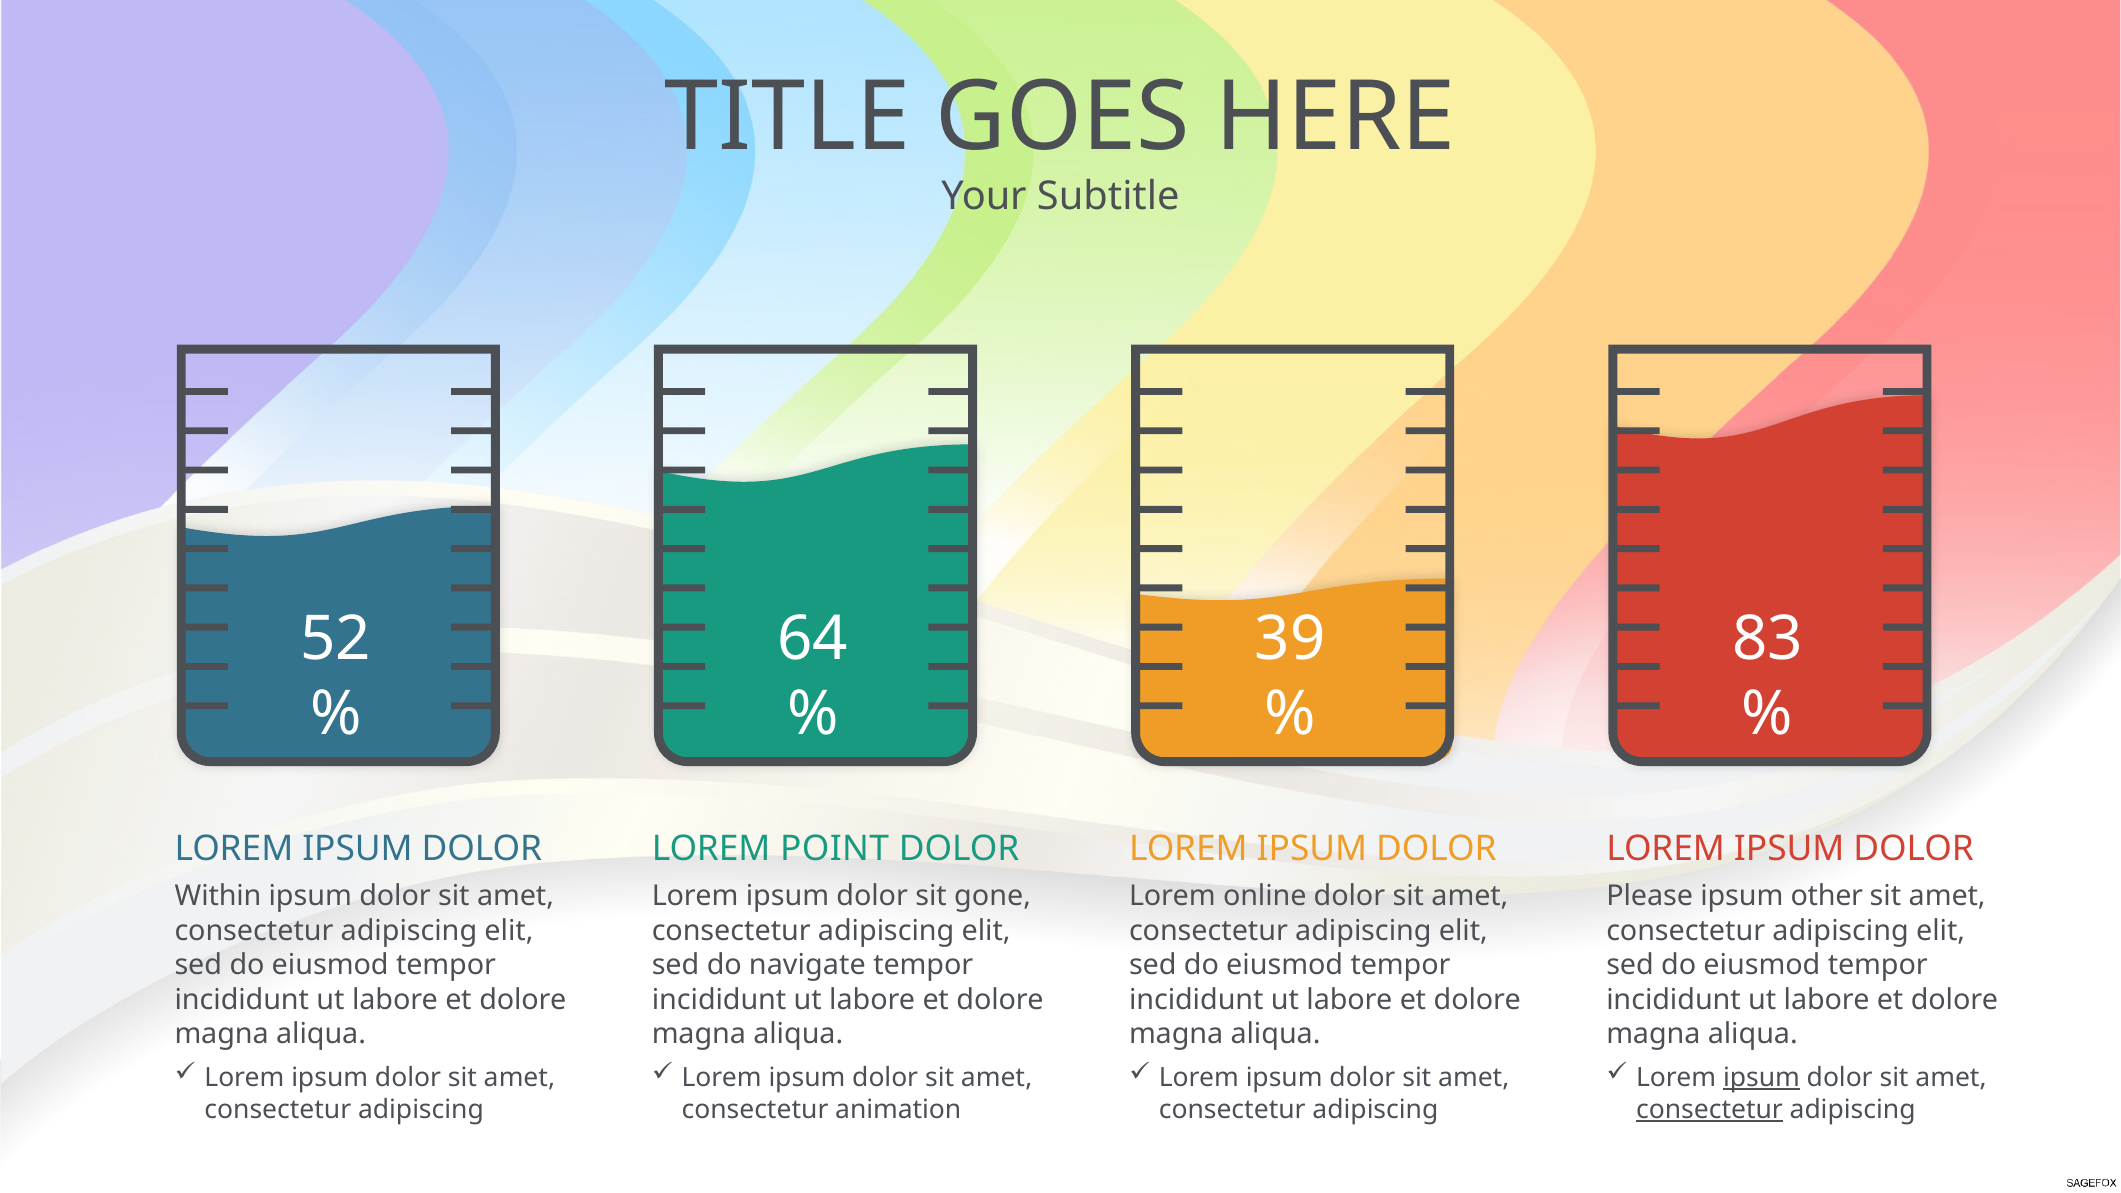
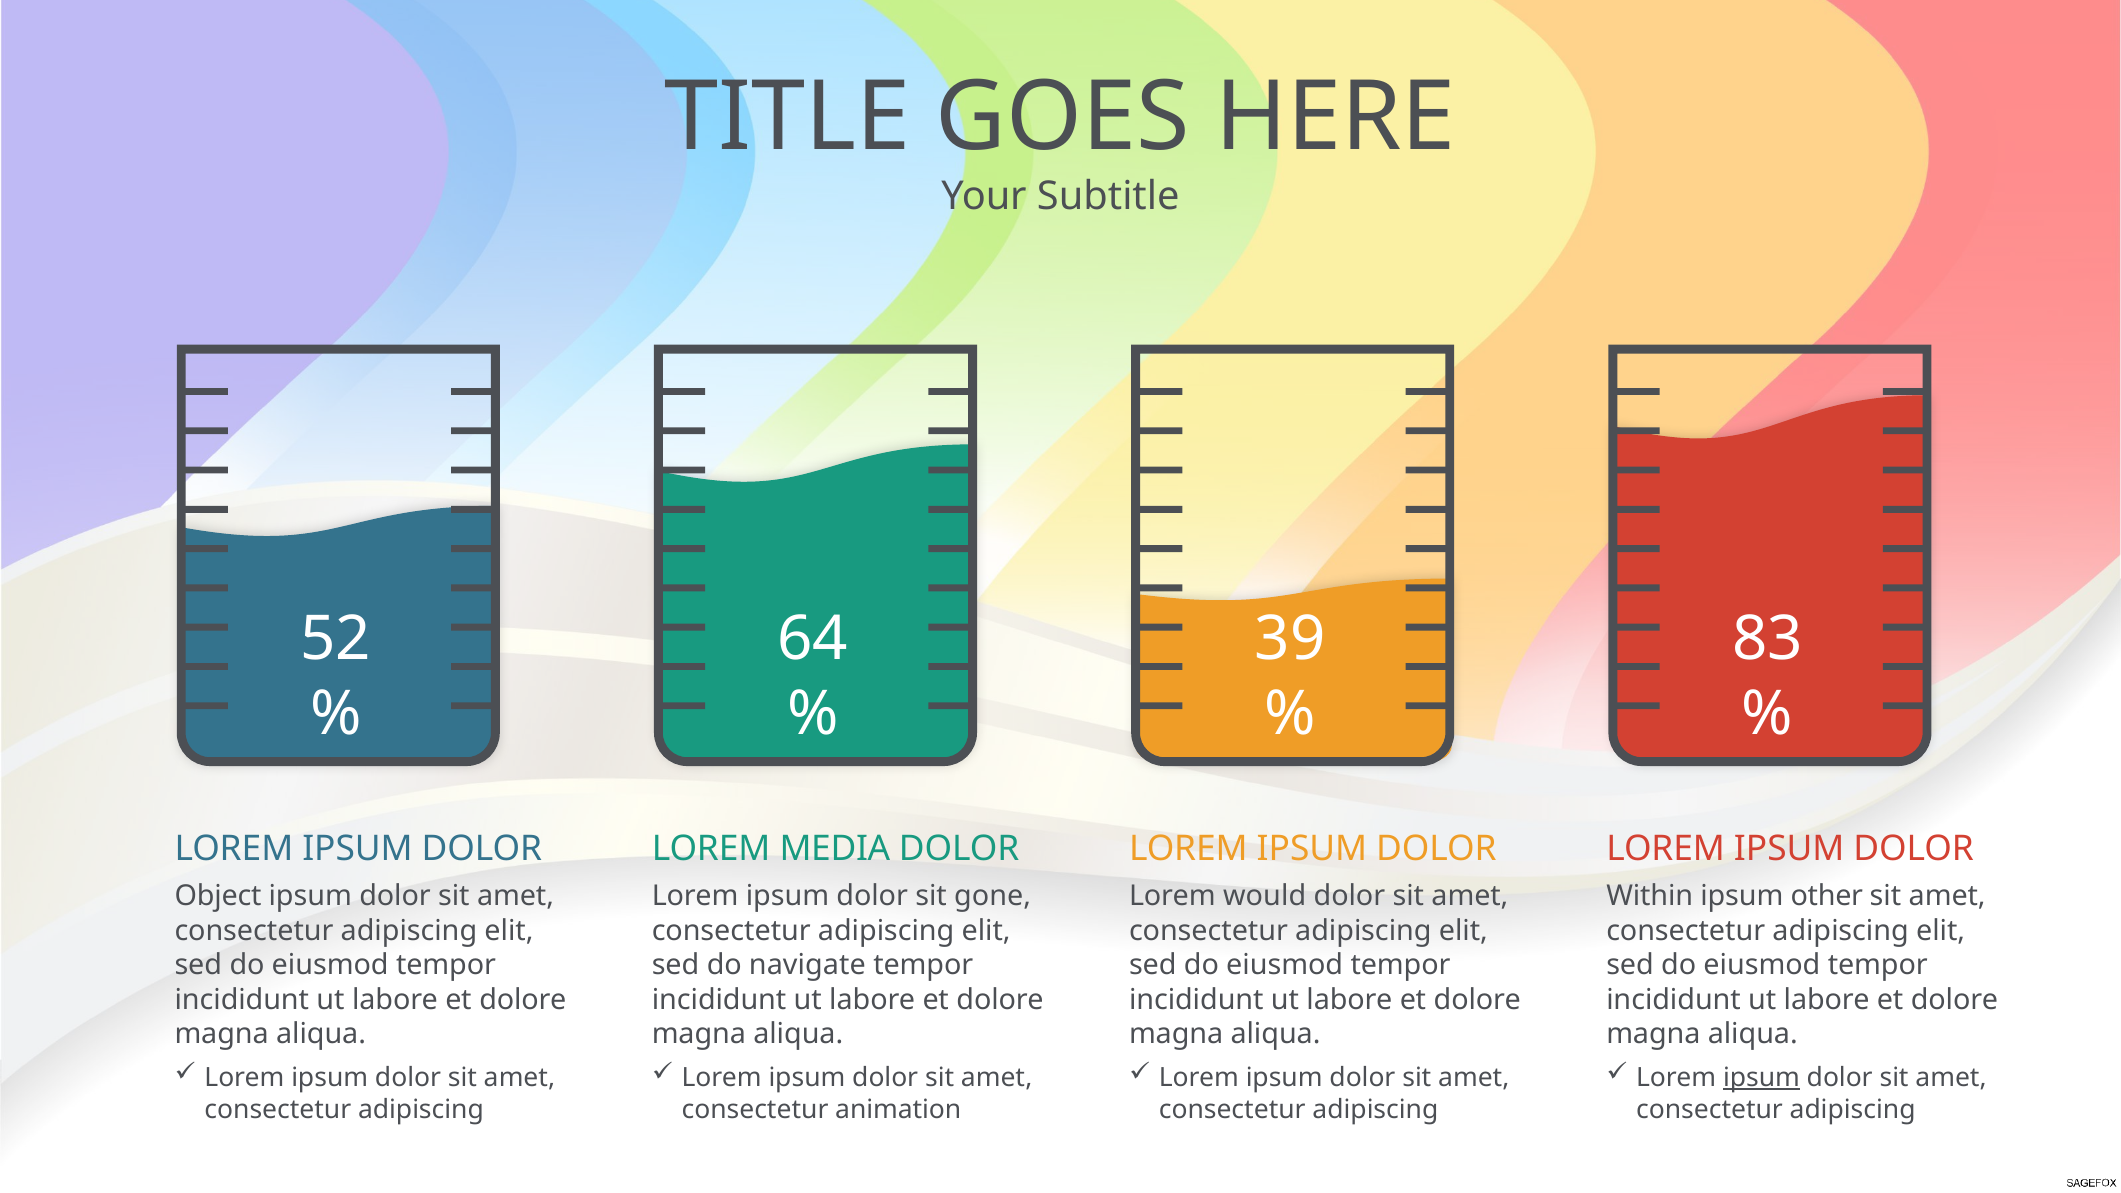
POINT: POINT -> MEDIA (835, 849)
Within: Within -> Object (218, 896)
online: online -> would (1265, 896)
Please: Please -> Within (1650, 896)
consectetur underline: present -> none (1710, 1110)
